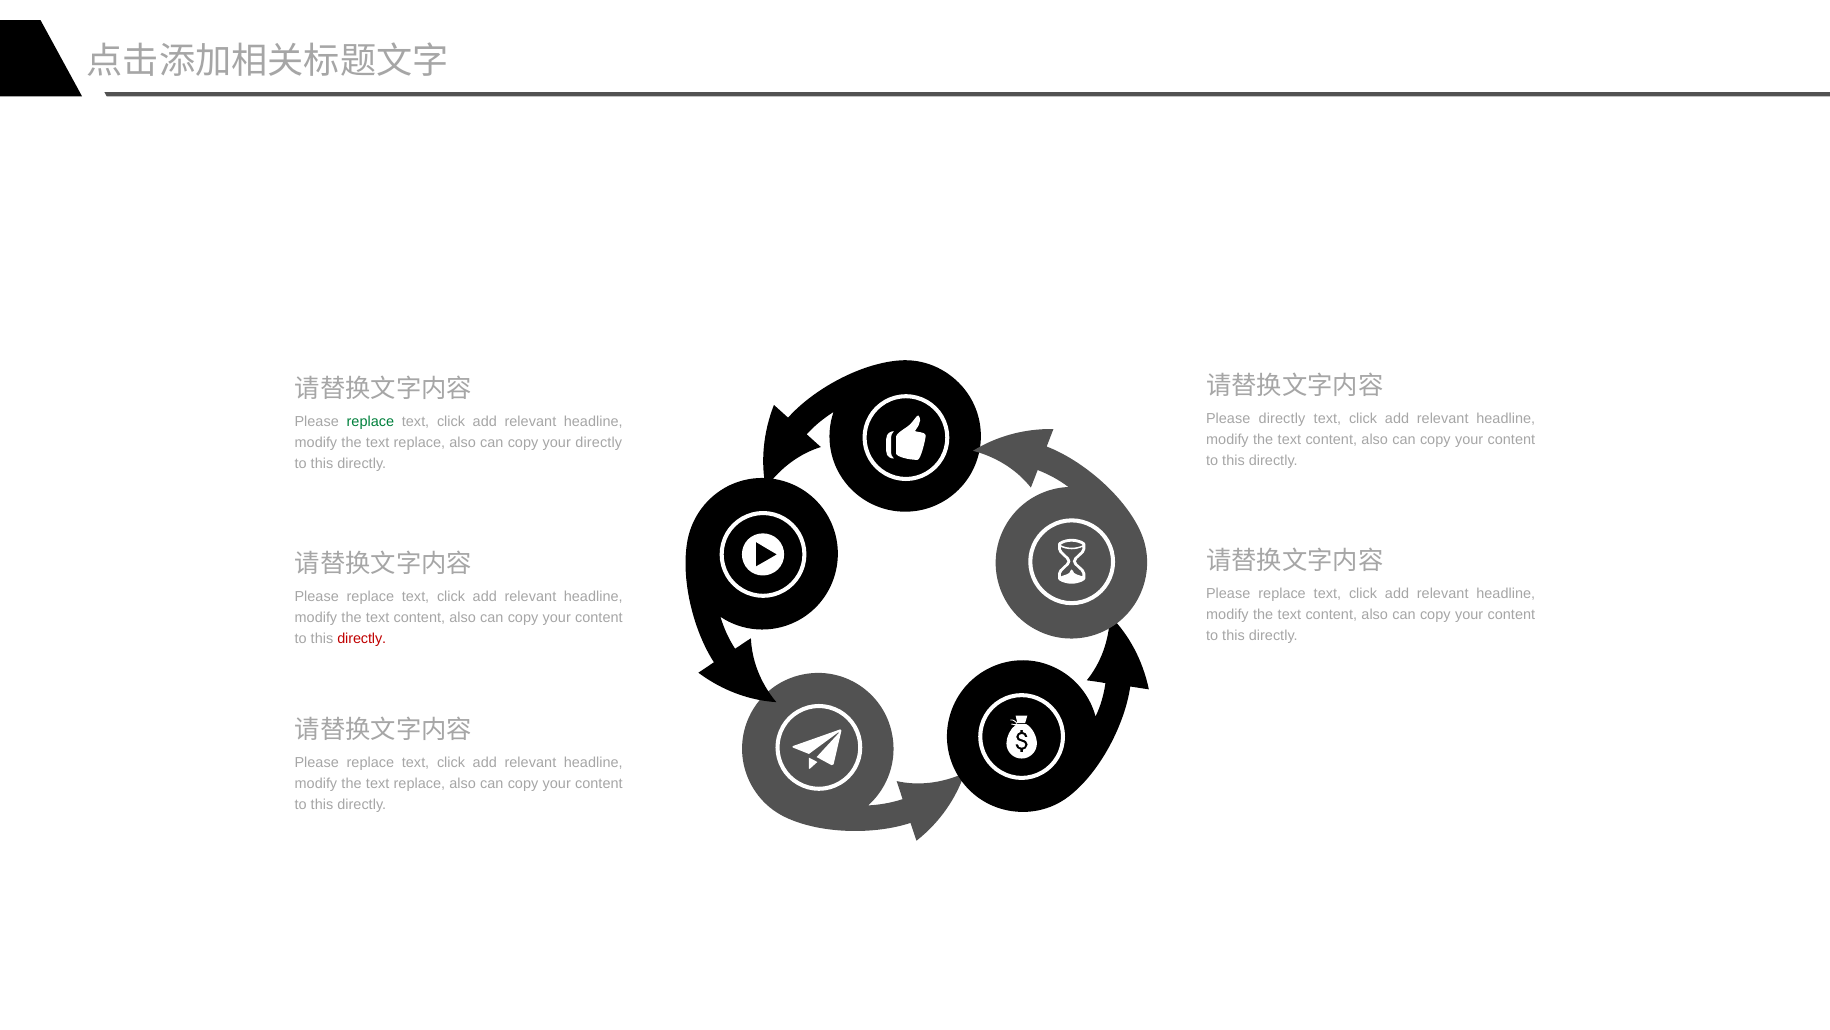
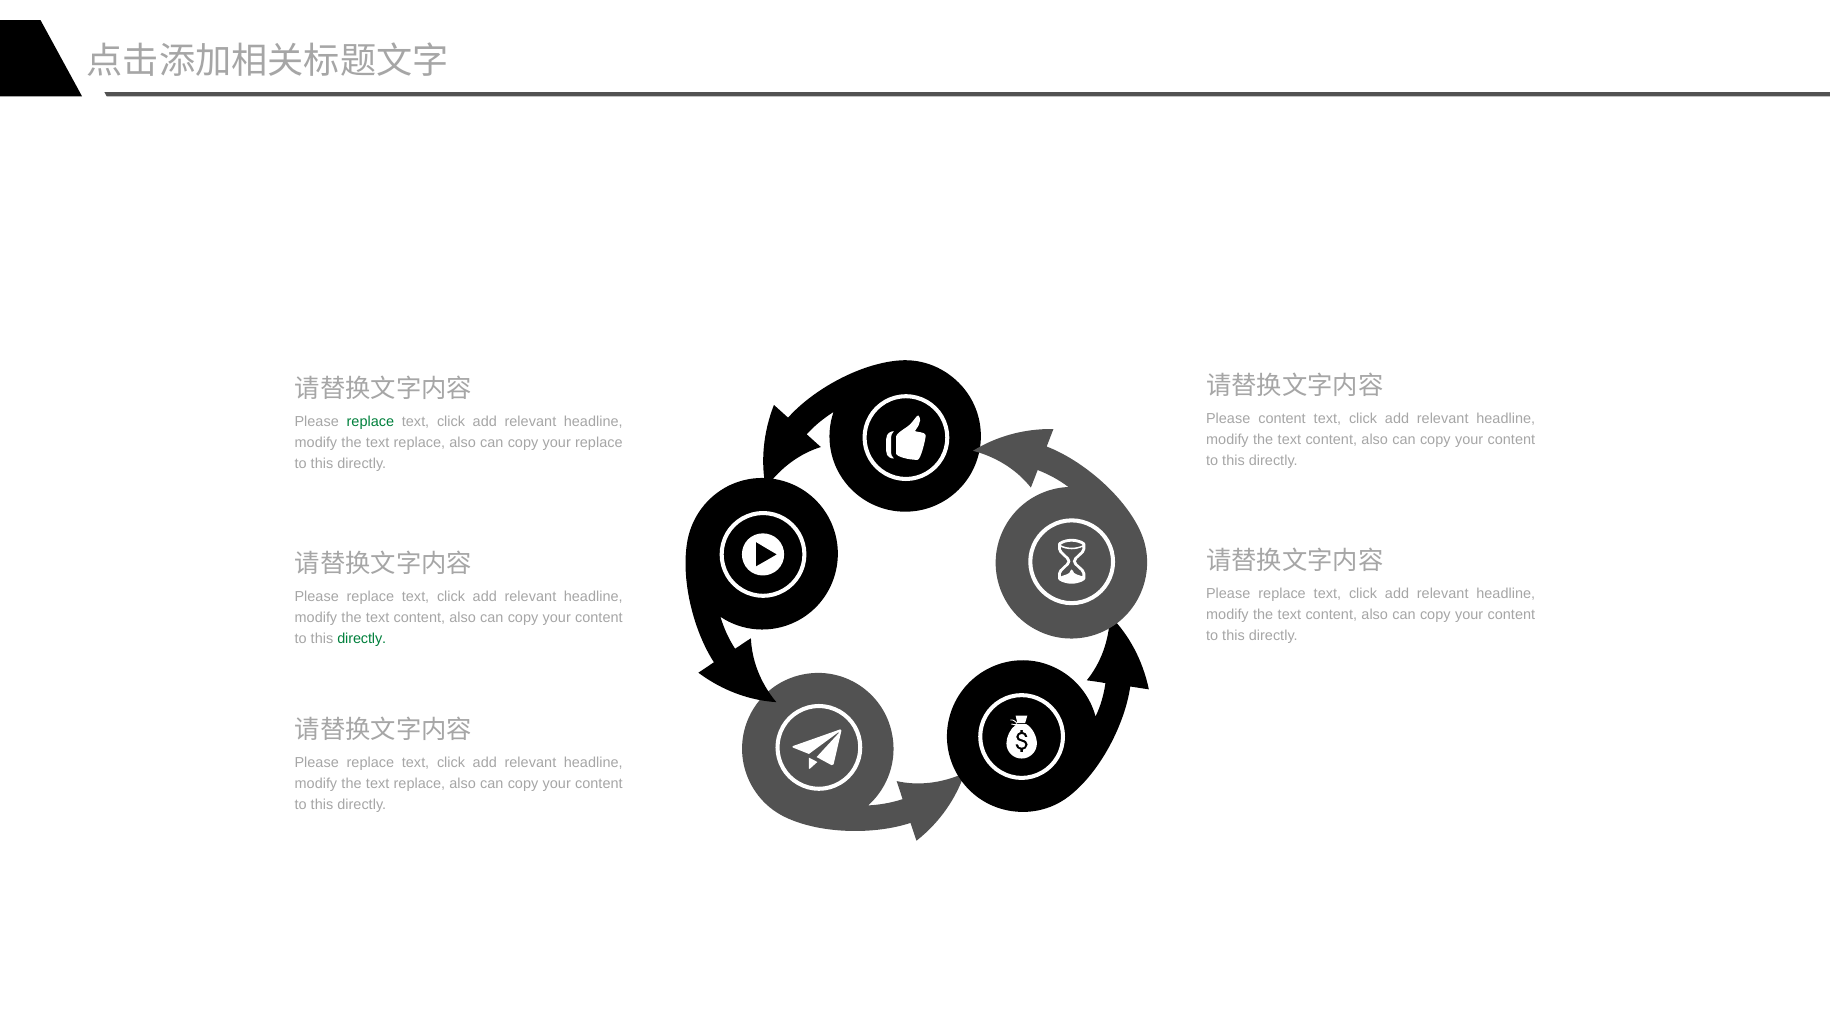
Please directly: directly -> content (1282, 419)
your directly: directly -> replace (599, 442)
directly colour: red -> green (362, 638)
